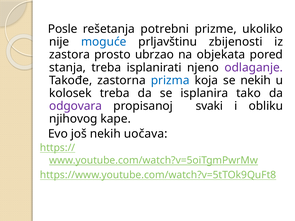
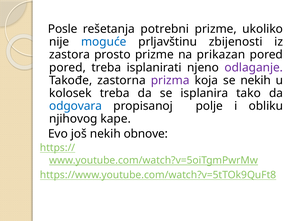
prosto ubrzao: ubrzao -> prizme (154, 55)
objekata: objekata -> prikazan (221, 55)
stanja: stanja -> pored (67, 68)
prizma colour: blue -> purple (170, 80)
odgovara colour: purple -> blue (76, 106)
svaki: svaki -> polje (209, 106)
uočava: uočava -> obnove (146, 134)
